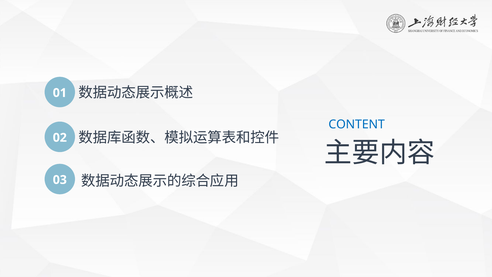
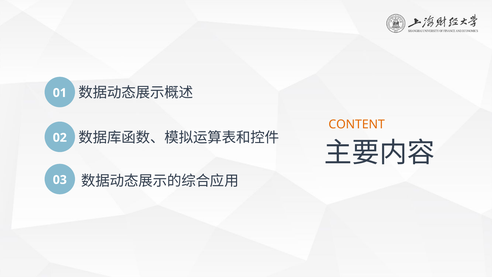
CONTENT colour: blue -> orange (357, 124)
